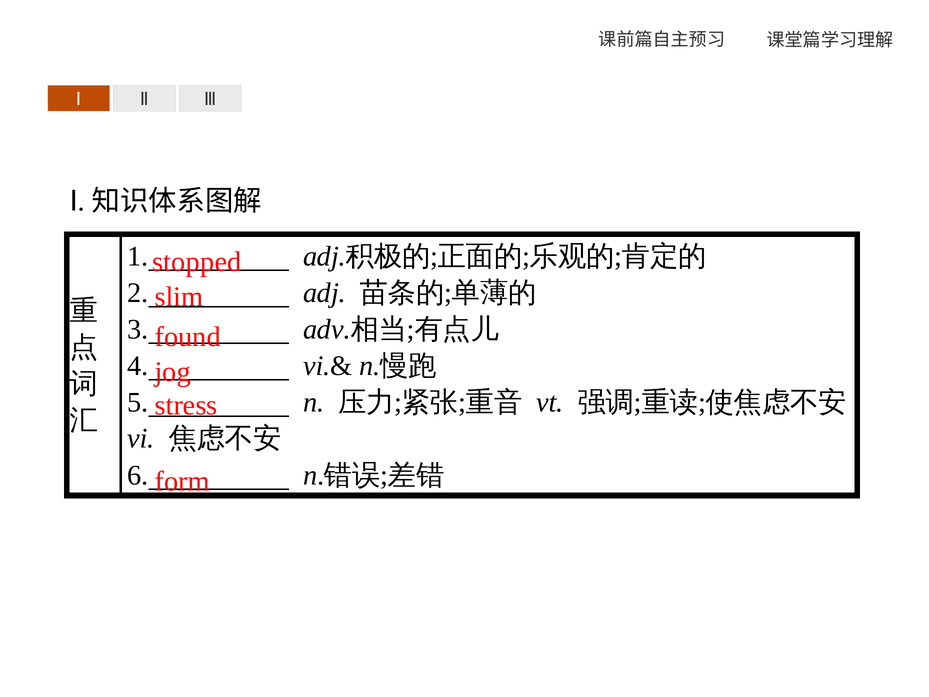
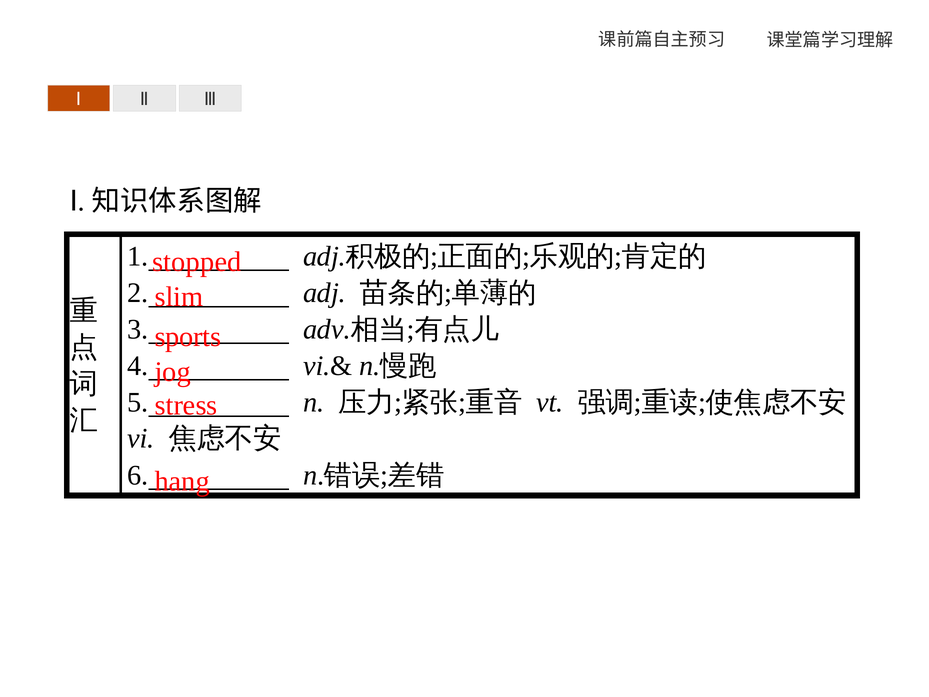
found: found -> sports (188, 337)
form: form -> hang (182, 481)
